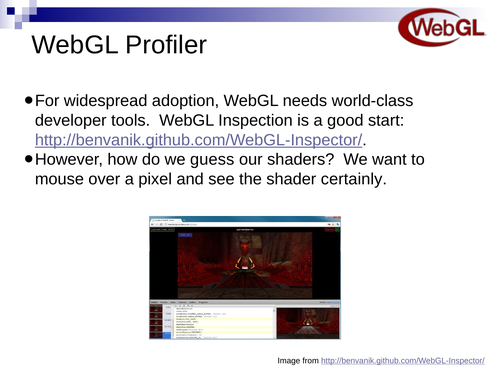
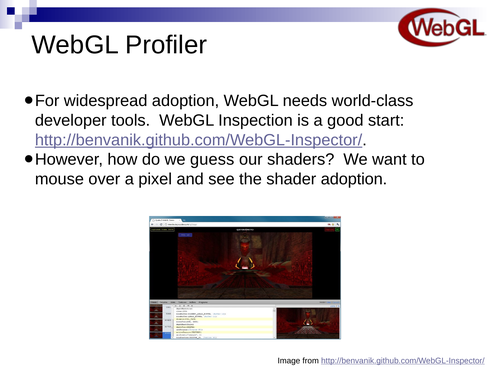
shader certainly: certainly -> adoption (354, 179)
